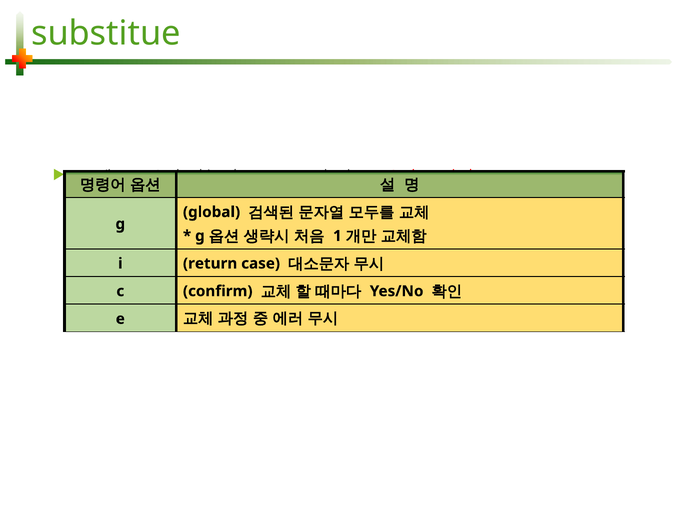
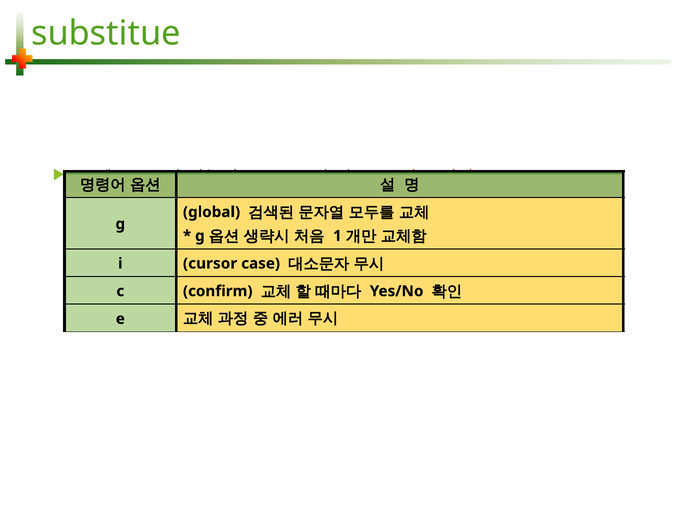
return: return -> cursor (210, 264)
